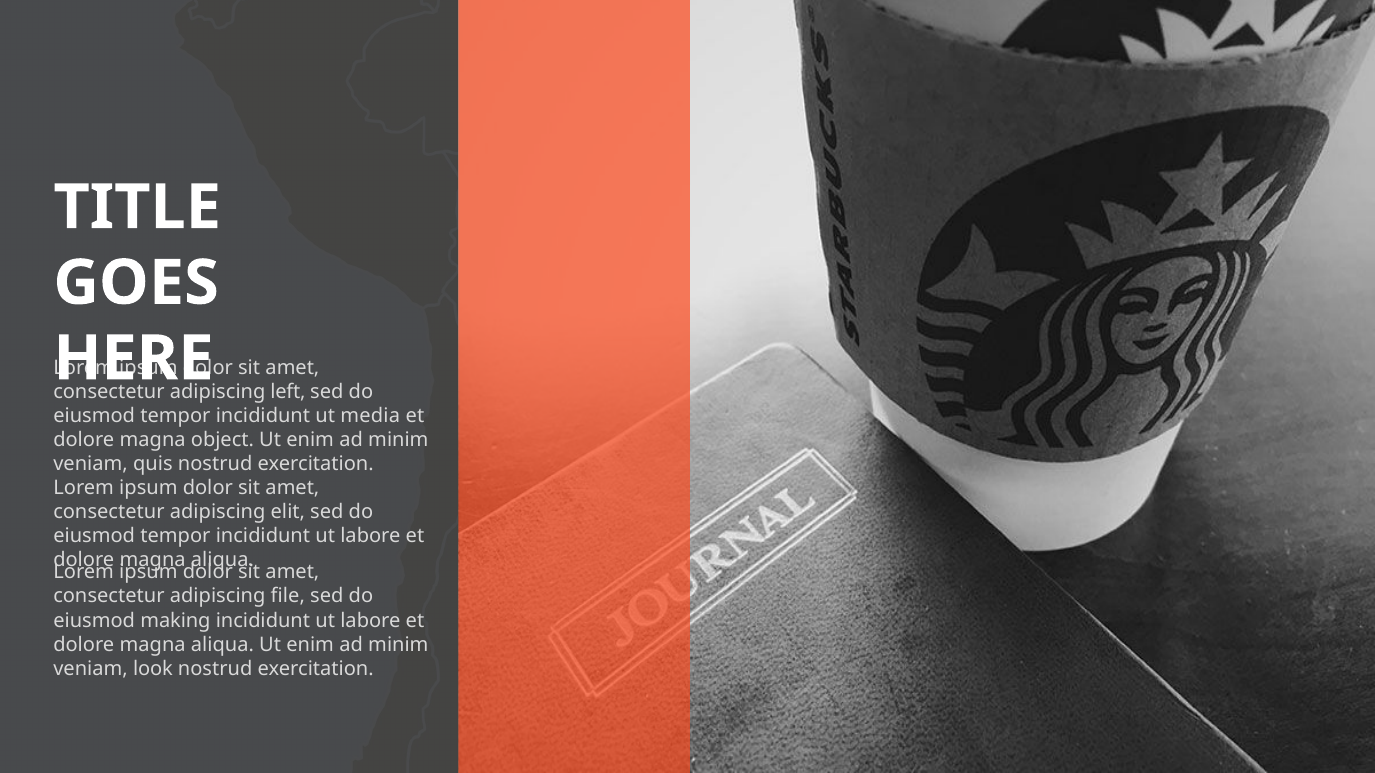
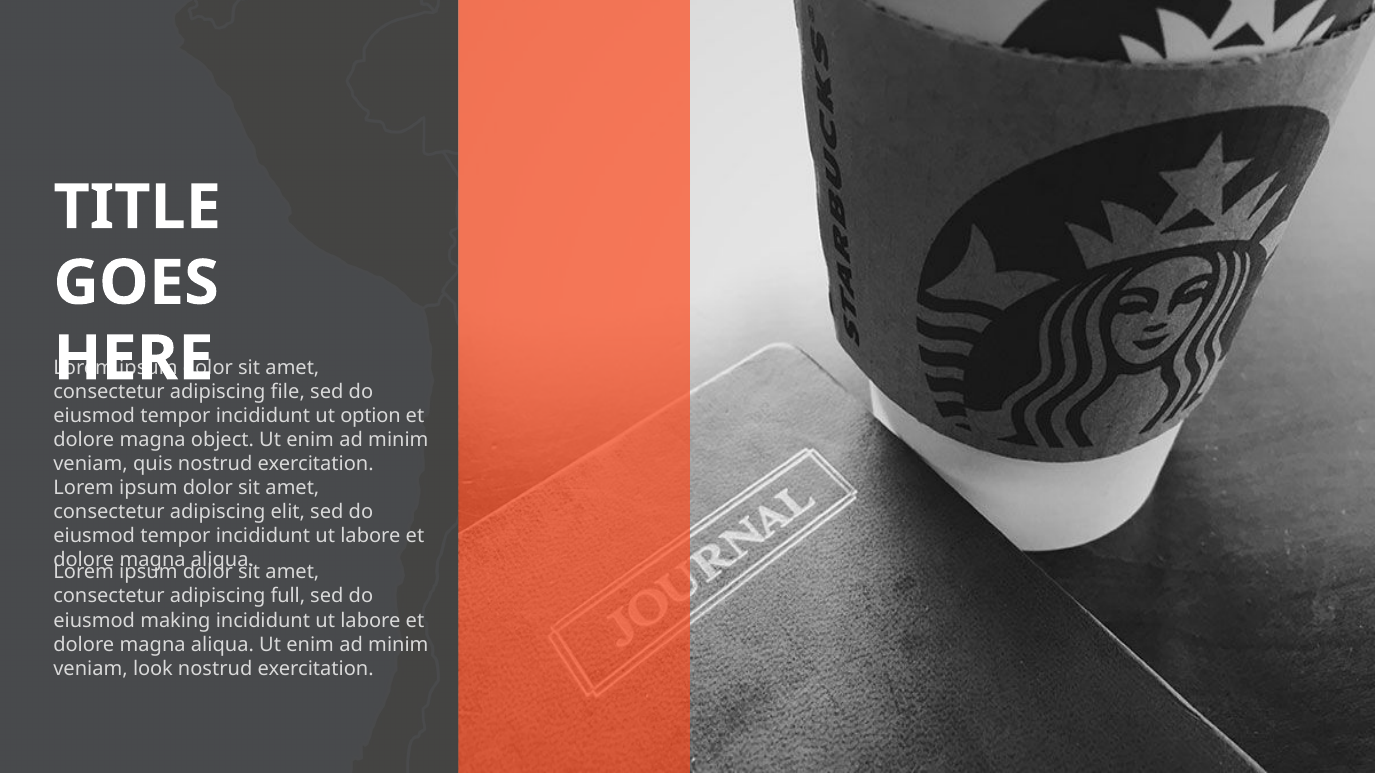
left: left -> file (288, 392)
media: media -> option (370, 416)
file: file -> full (288, 597)
